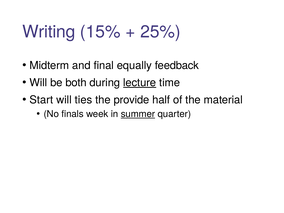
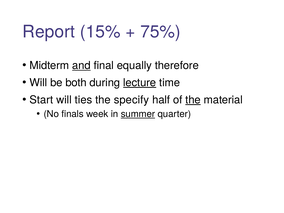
Writing: Writing -> Report (49, 32)
25%: 25% -> 75% (160, 32)
and underline: none -> present (81, 65)
feedback: feedback -> therefore (177, 65)
provide: provide -> specify (131, 100)
the underline: none -> present (193, 100)
